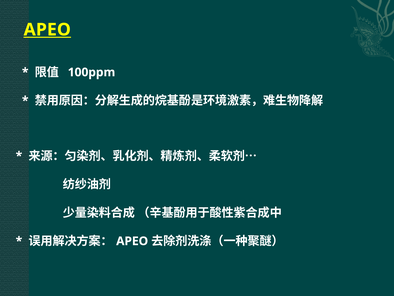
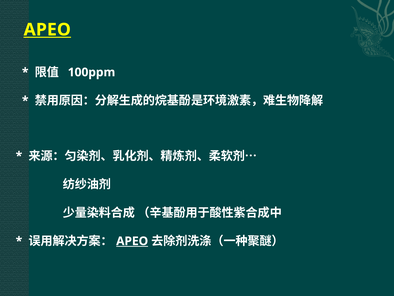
APEO underline: none -> present (132, 241)
